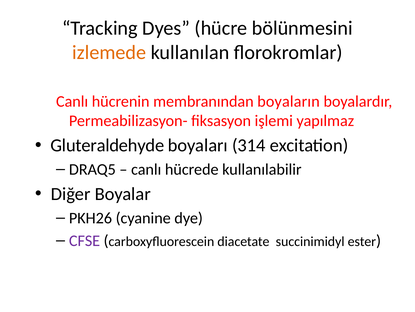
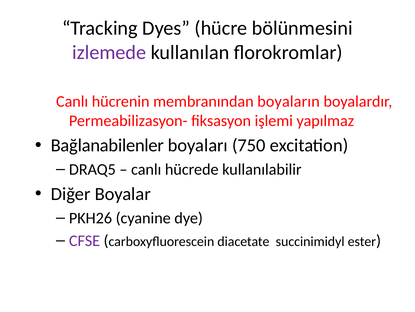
izlemede colour: orange -> purple (109, 52)
Gluteraldehyde: Gluteraldehyde -> Bağlanabilenler (107, 145)
314: 314 -> 750 (249, 145)
